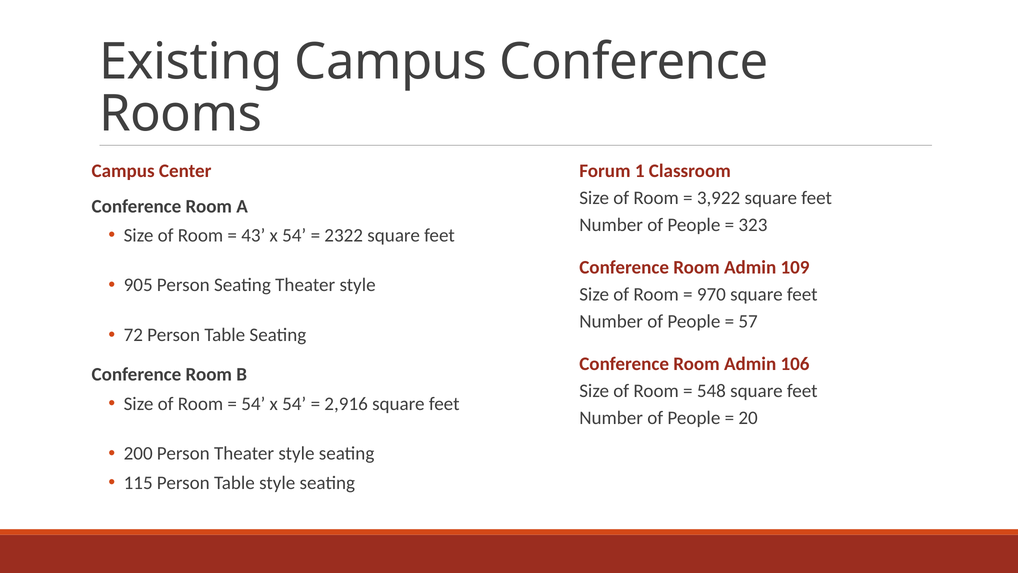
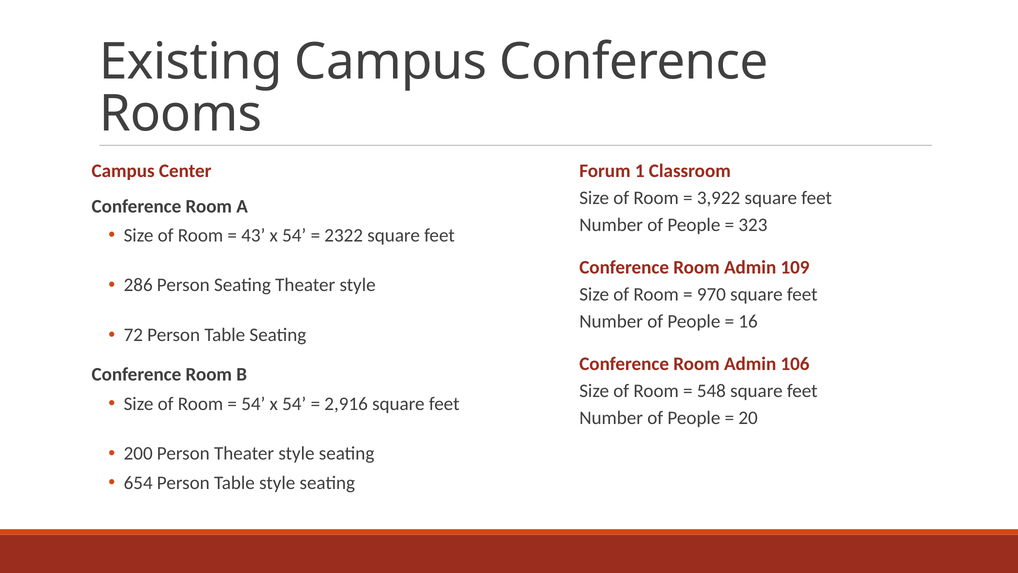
905: 905 -> 286 (138, 285)
57: 57 -> 16 (748, 321)
115: 115 -> 654 (138, 482)
